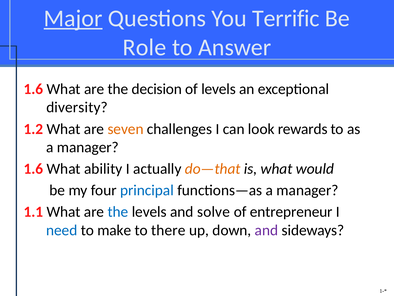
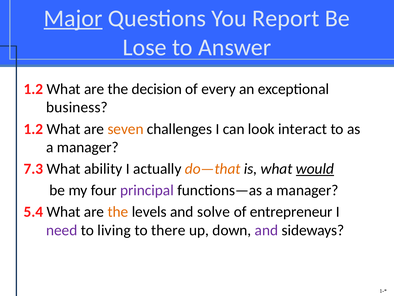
Terrific: Terrific -> Report (286, 18)
Role: Role -> Lose (145, 47)
1.6: 1.6 -> 1.2 (33, 89)
of levels: levels -> every (219, 89)
diversity: diversity -> business (77, 107)
rewards: rewards -> interact (303, 129)
1.6: 1.6 -> 7.3 (33, 169)
would underline: none -> present (315, 169)
principal colour: blue -> purple (147, 190)
1.1: 1.1 -> 5.4 (33, 212)
the colour: blue -> orange (118, 212)
need colour: blue -> purple (62, 230)
make: make -> living (114, 230)
